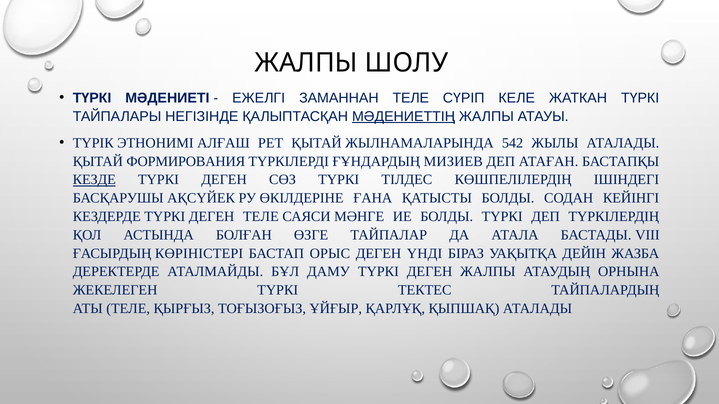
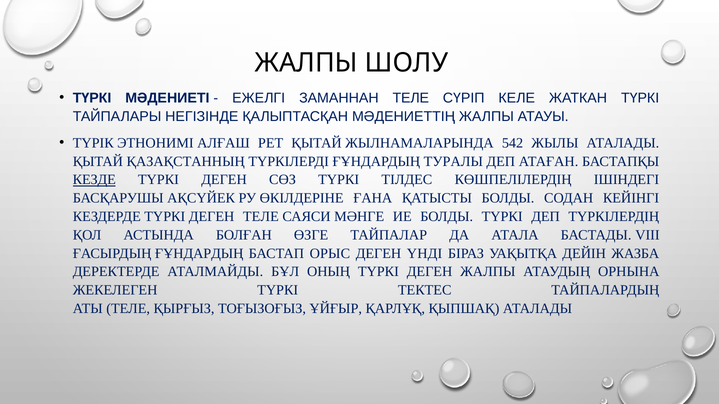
МƏДЕНИЕТТІҢ underline: present -> none (404, 117)
ФОРМИРОВАНИЯ: ФОРМИРОВАНИЯ -> ҚАЗАҚСТАННЫҢ (186, 162)
МИЗИЕВ: МИЗИЕВ -> ТУРАЛЫ (453, 162)
ҒАСЫРДЫҢ КӨРІНІСТЕРІ: КӨРІНІСТЕРІ -> ҒҰНДАРДЫҢ (199, 254)
ДАМУ: ДАМУ -> ОНЫҢ (329, 272)
